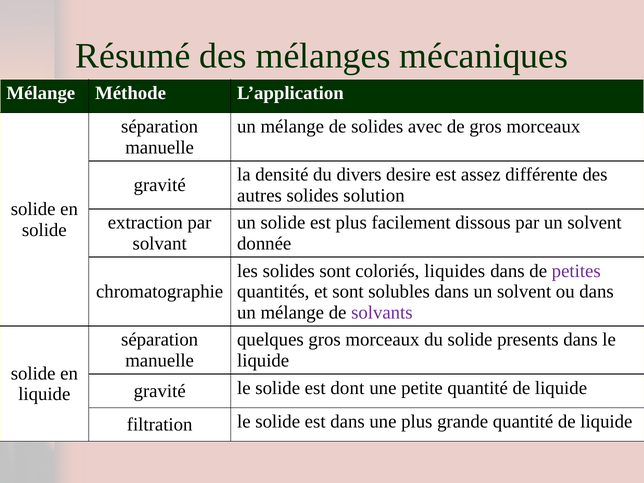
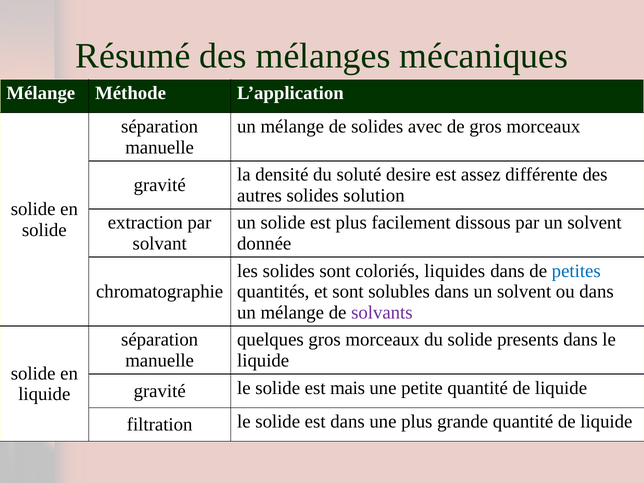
divers: divers -> soluté (359, 175)
petites colour: purple -> blue (576, 271)
dont: dont -> mais (348, 388)
